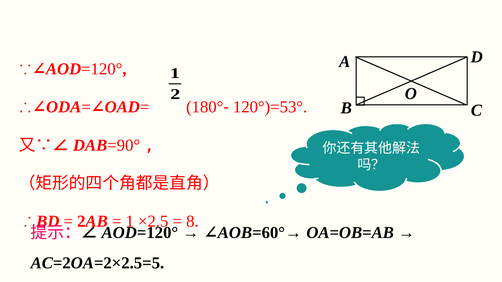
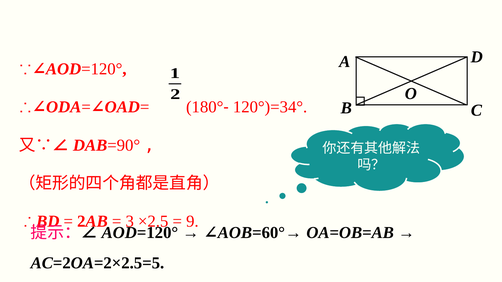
120°)=53°: 120°)=53° -> 120°)=34° (270, 107)
1: 1 -> 3 (130, 222)
8: 8 -> 9 (192, 222)
